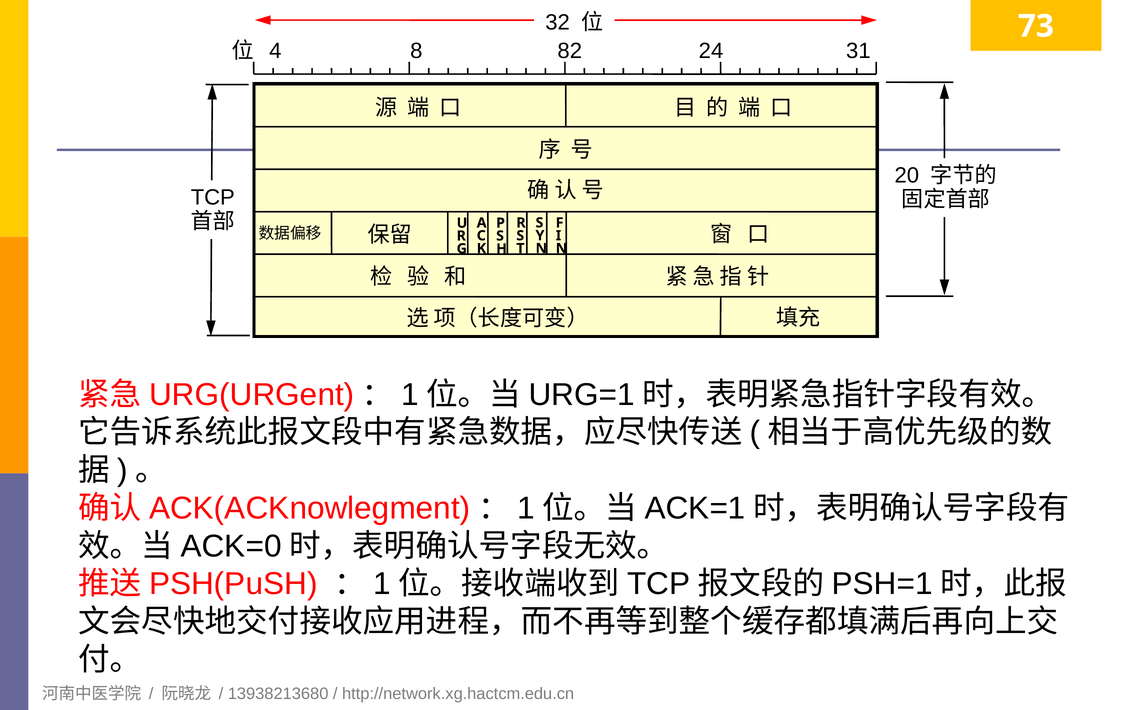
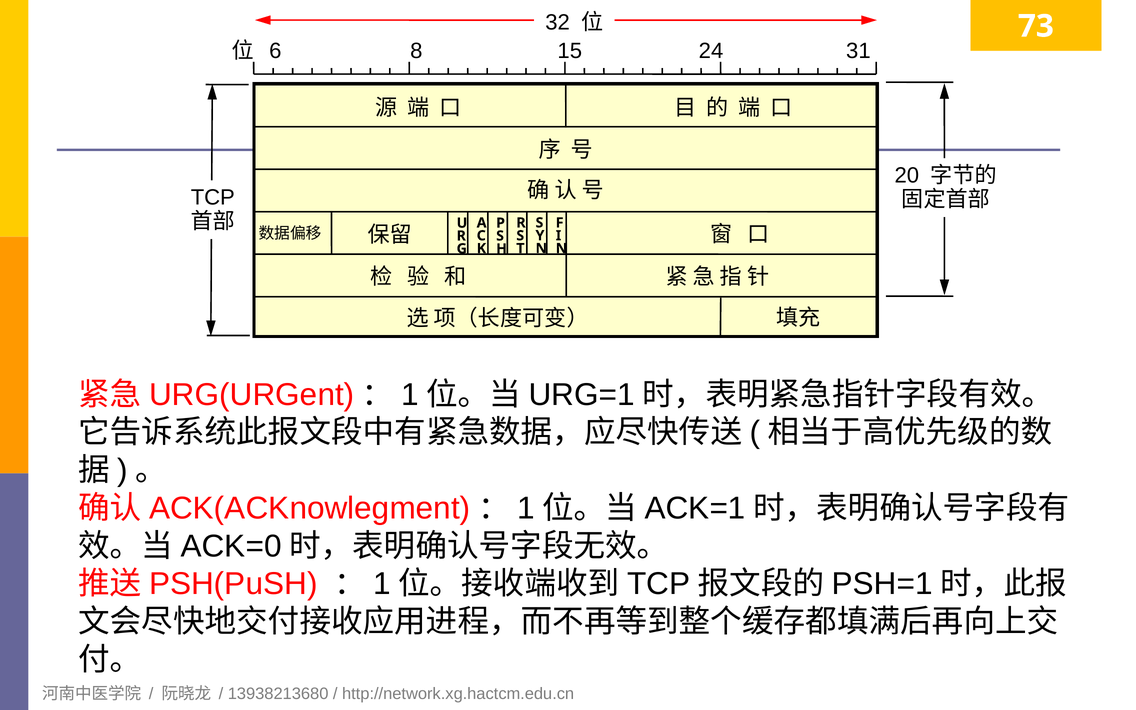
4: 4 -> 6 (275, 51)
82: 82 -> 15 (570, 51)
